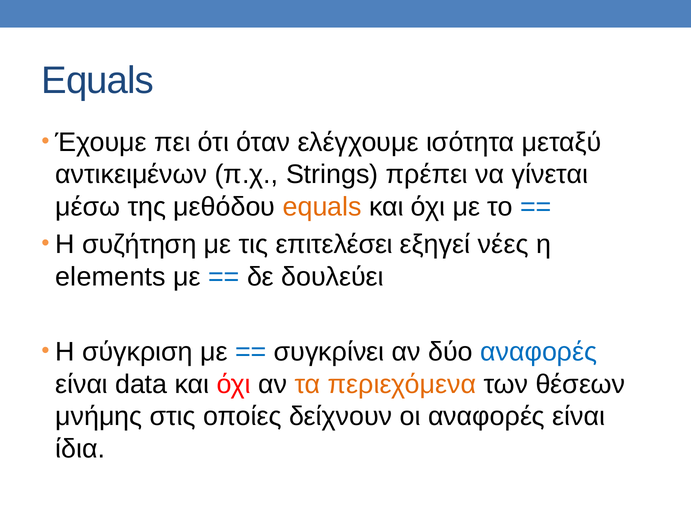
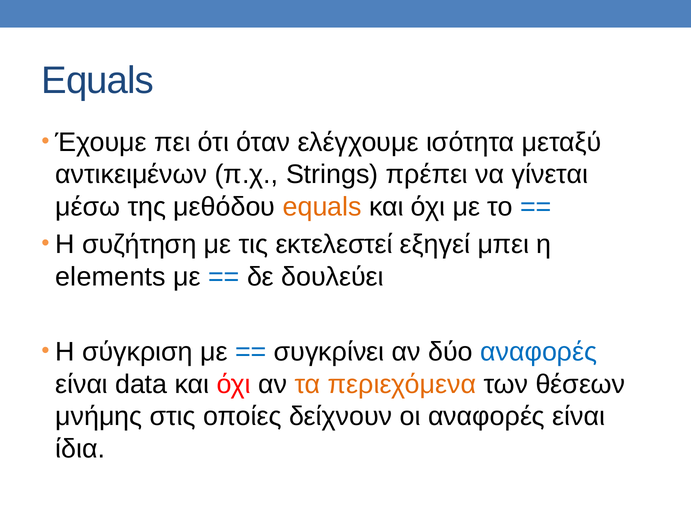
επιτελέσει: επιτελέσει -> εκτελεστεί (334, 245)
νέες: νέες -> μπει (503, 245)
